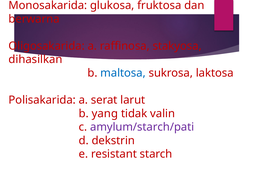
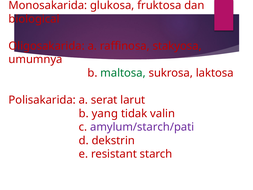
berwarna: berwarna -> biological (34, 19)
dihasilkan: dihasilkan -> umumnya (36, 59)
maltosa colour: blue -> green (123, 73)
